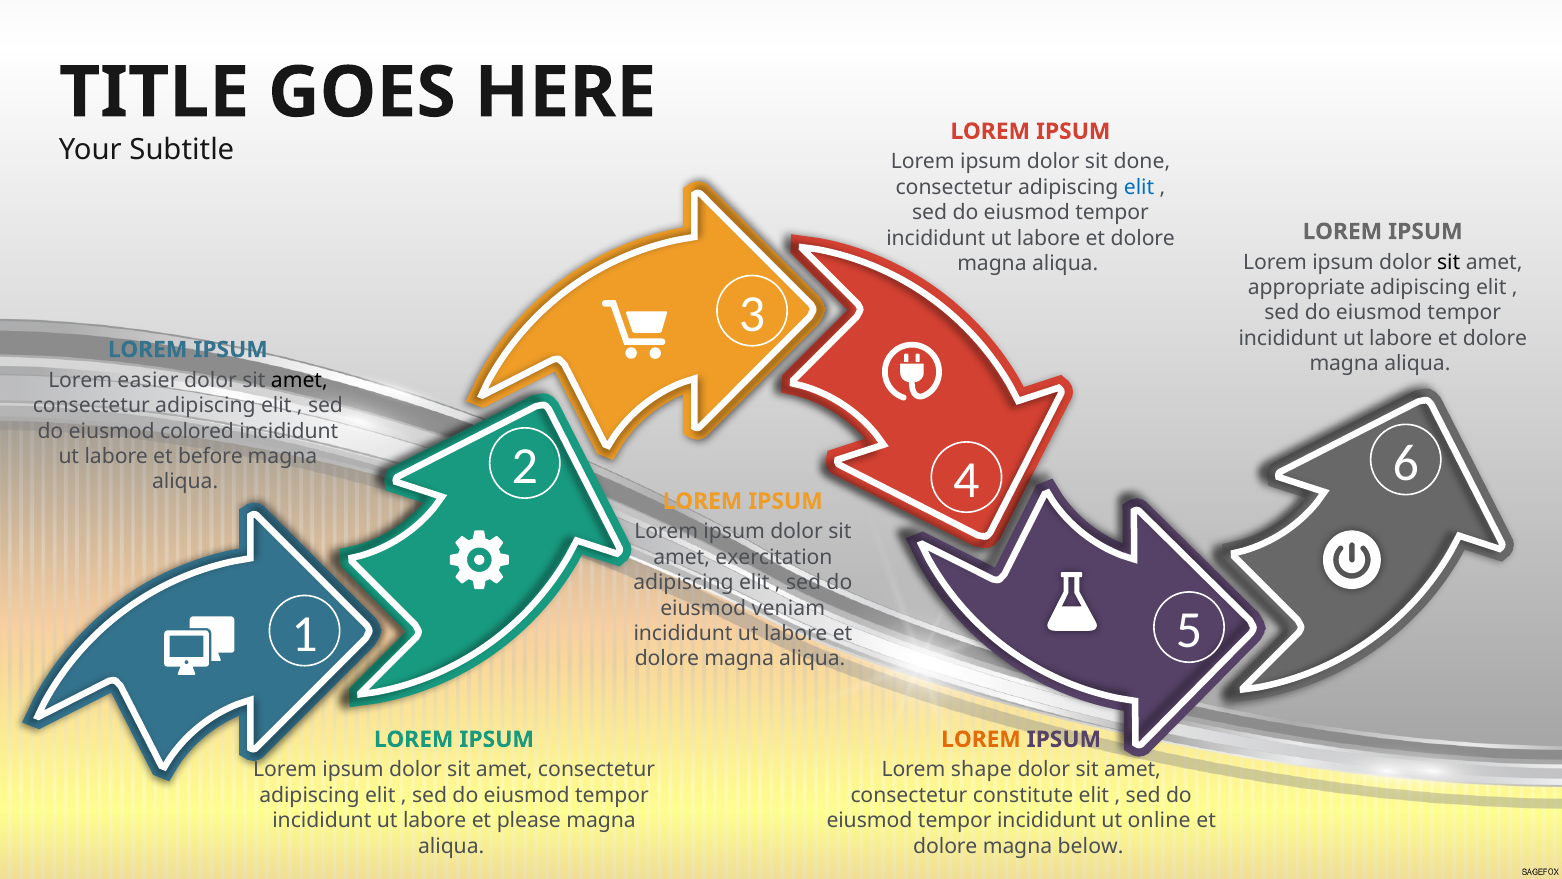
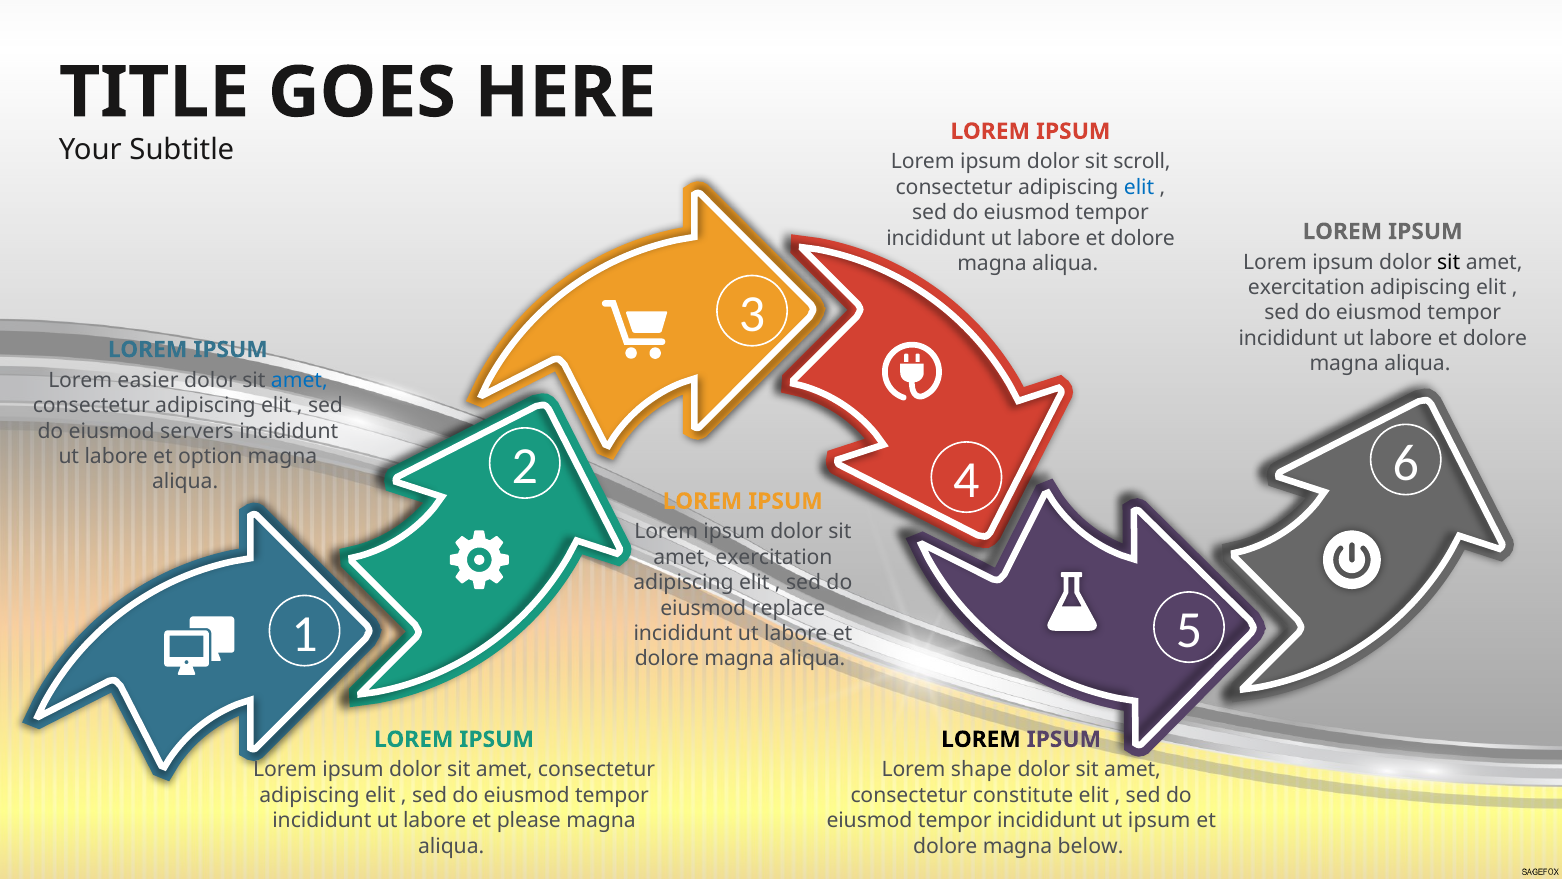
done: done -> scroll (1142, 162)
appropriate: appropriate -> exercitation (1306, 287)
amet colour: black -> blue (299, 380)
colored: colored -> servers (197, 431)
before: before -> option (210, 456)
veniam: veniam -> replace (789, 608)
LOREM colour: orange -> black (981, 739)
ut online: online -> ipsum (1159, 820)
